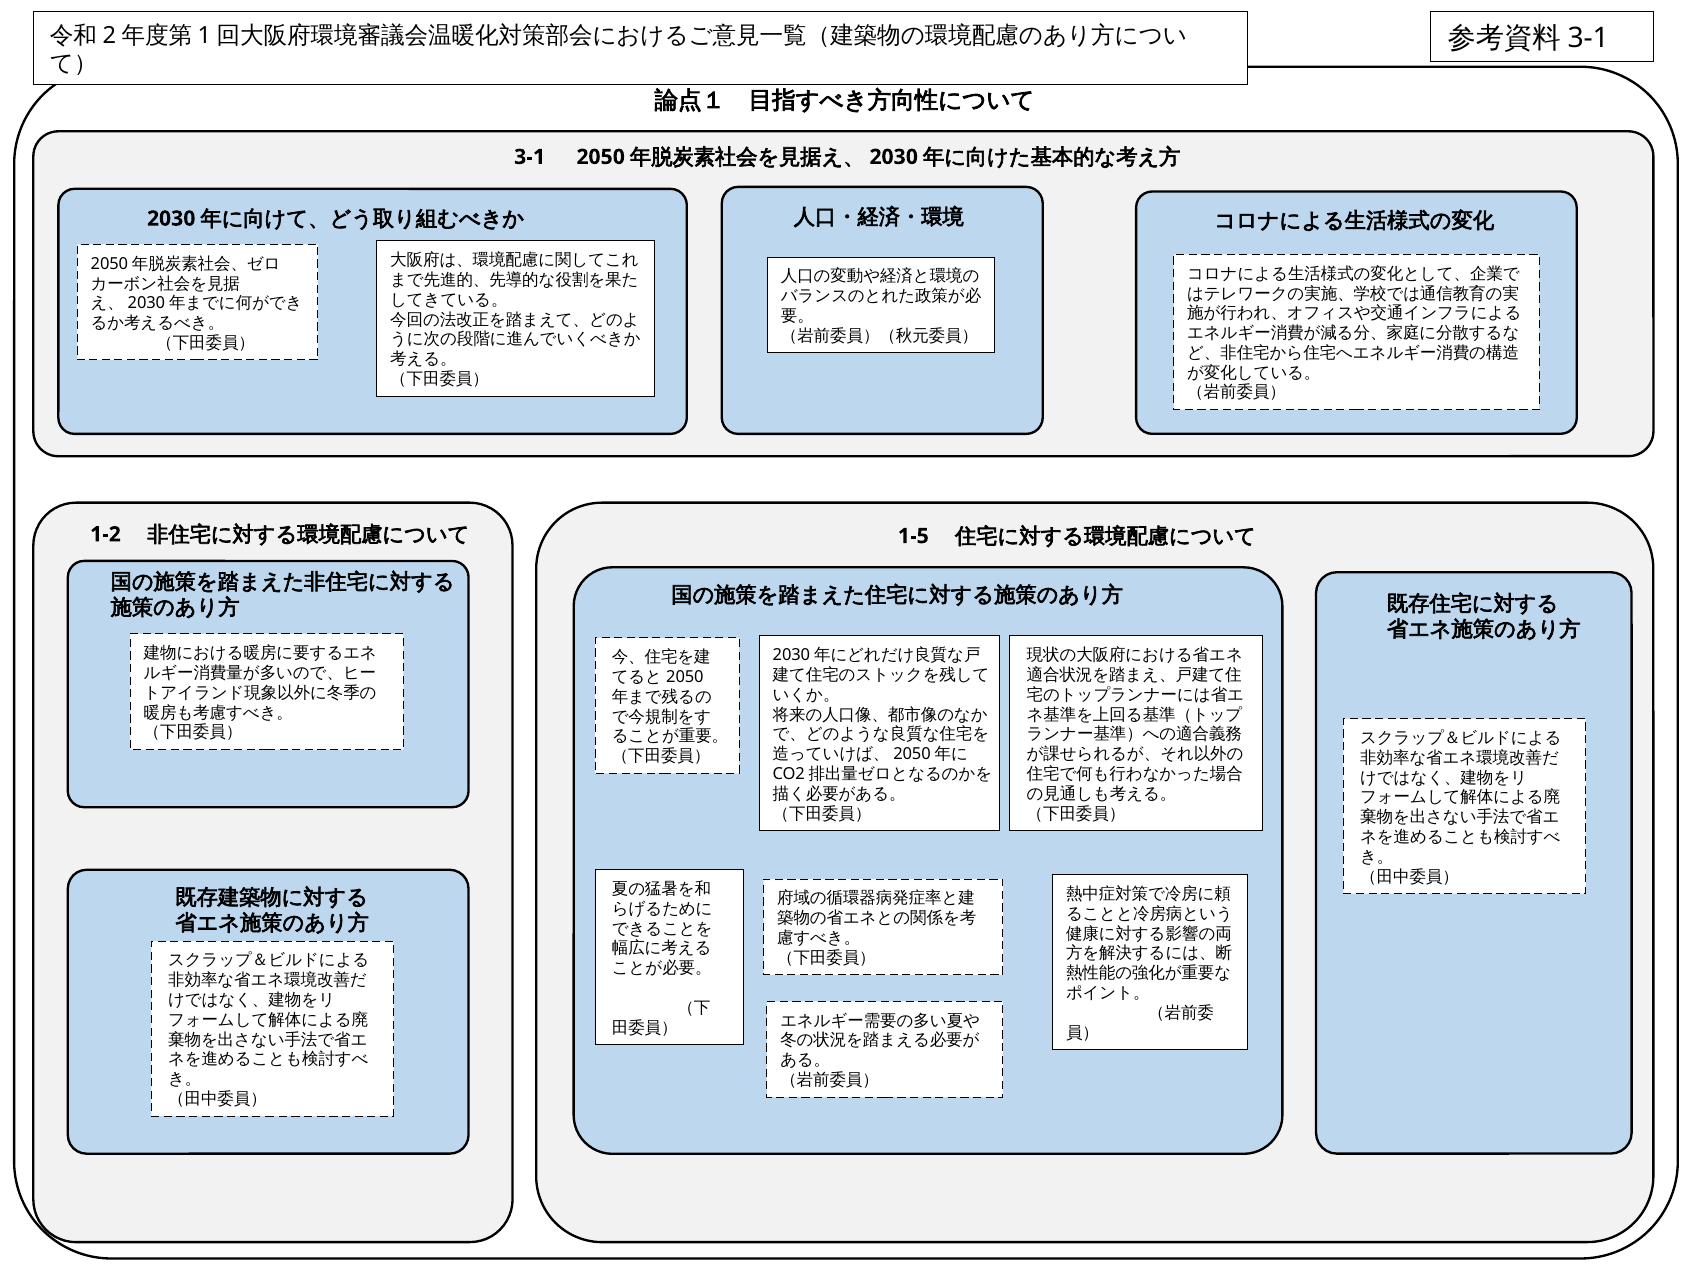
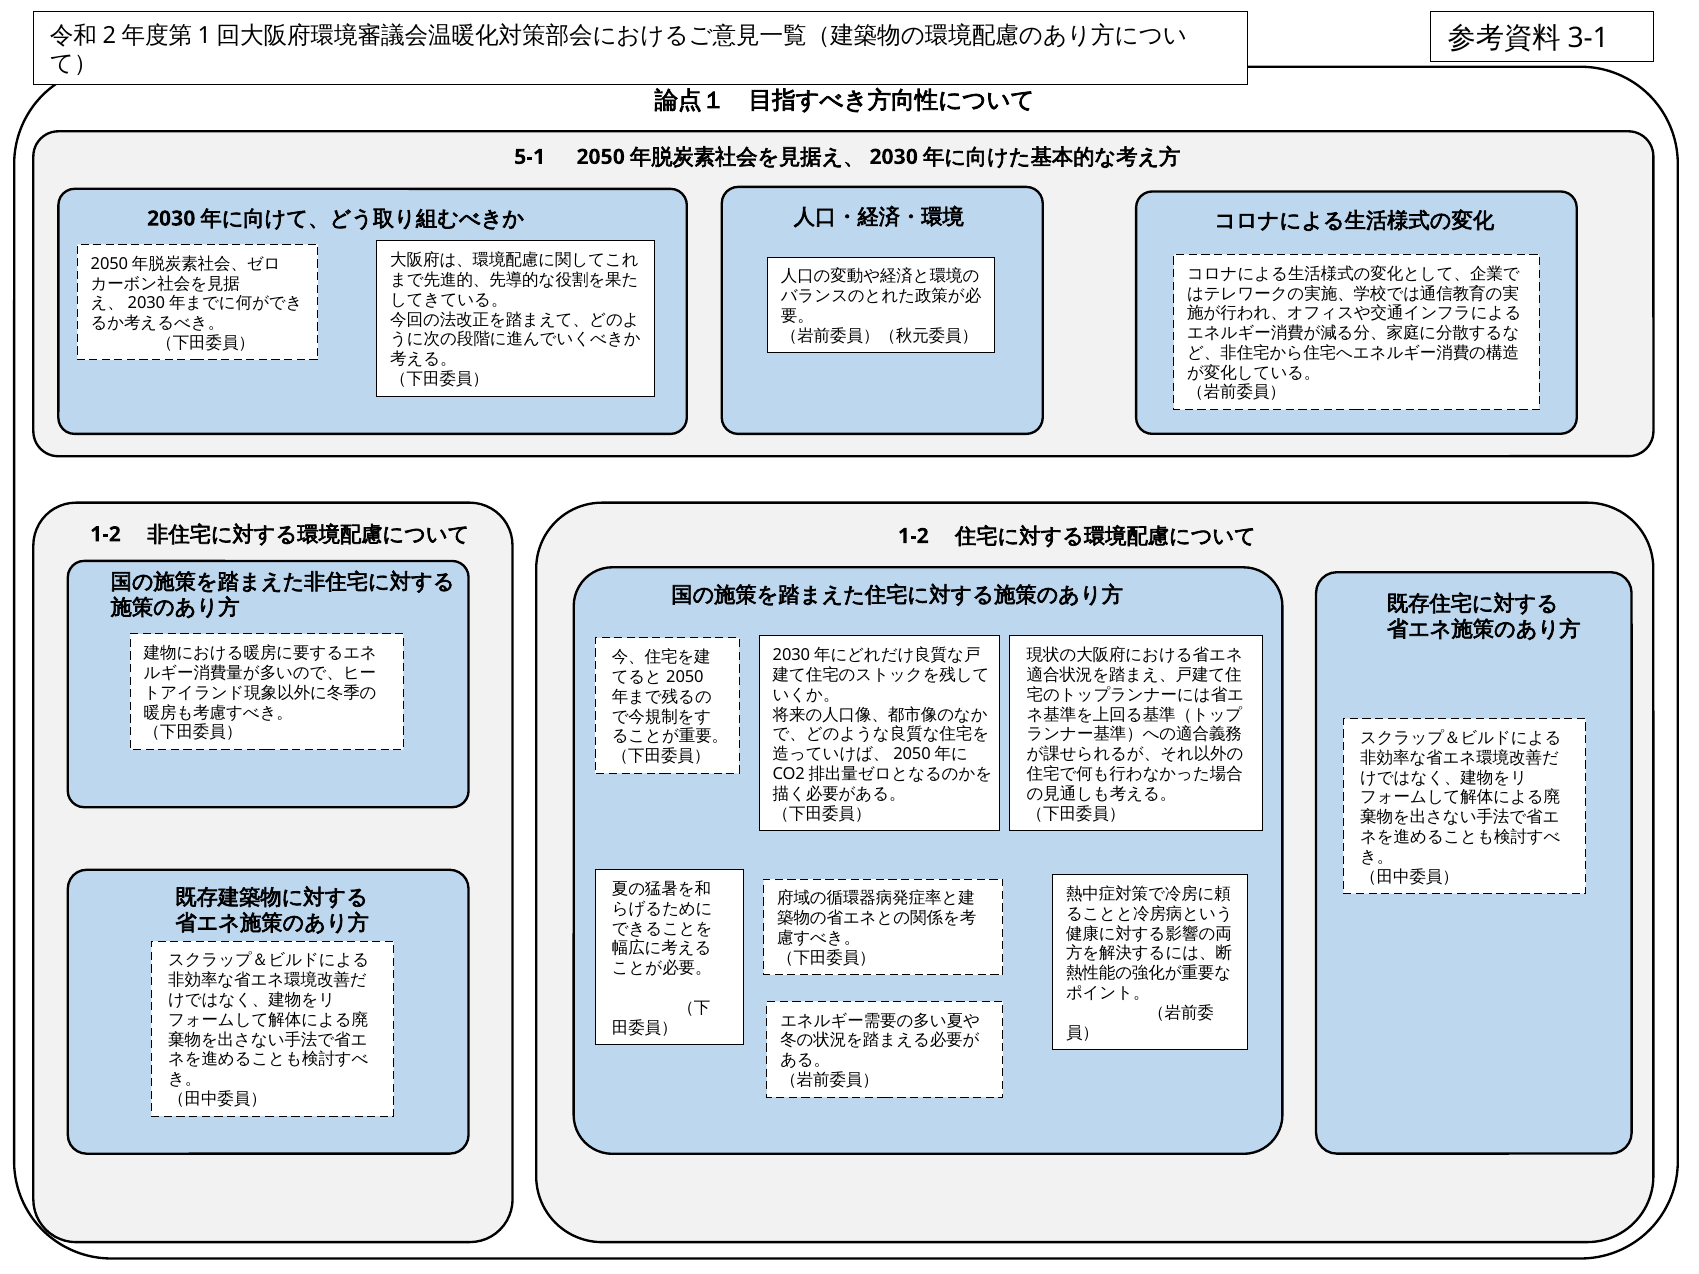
3-1: 3-1 -> 5-1 (530, 157)
1-5: 1-5 -> 1-2 (913, 536)
